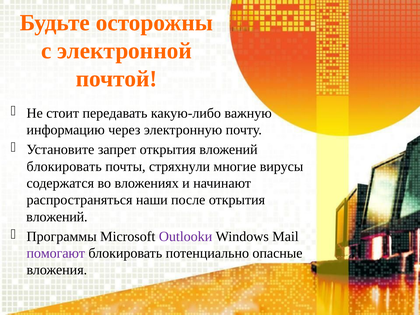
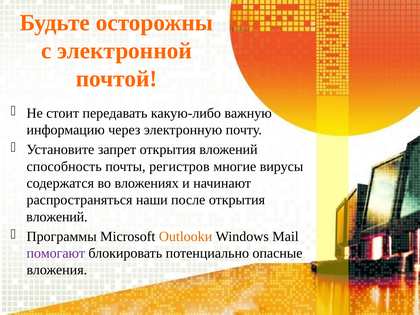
блокировать: блокировать -> способность (64, 166)
стряхнули: стряхнули -> регистров (179, 166)
Outlookи colour: purple -> orange (186, 236)
